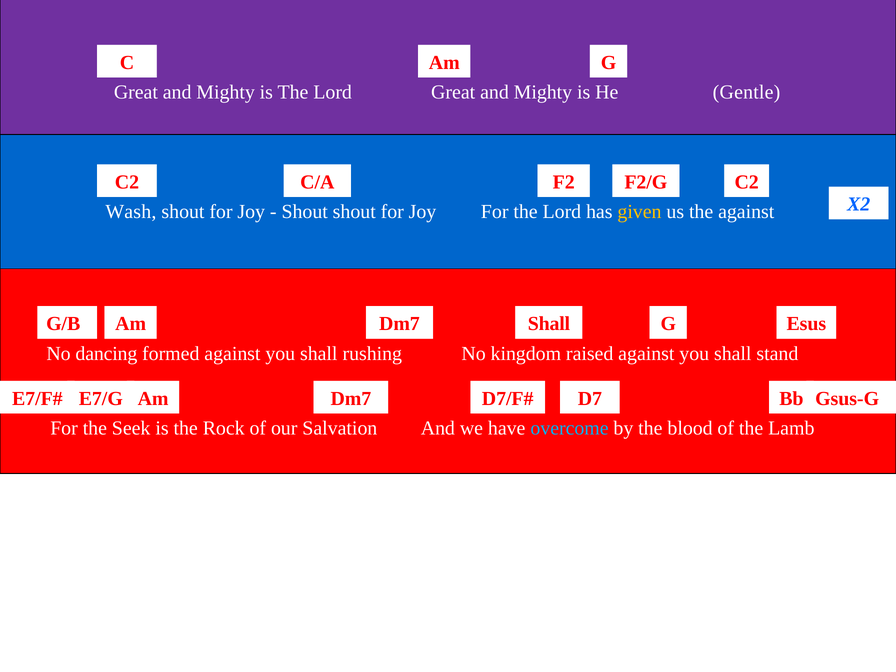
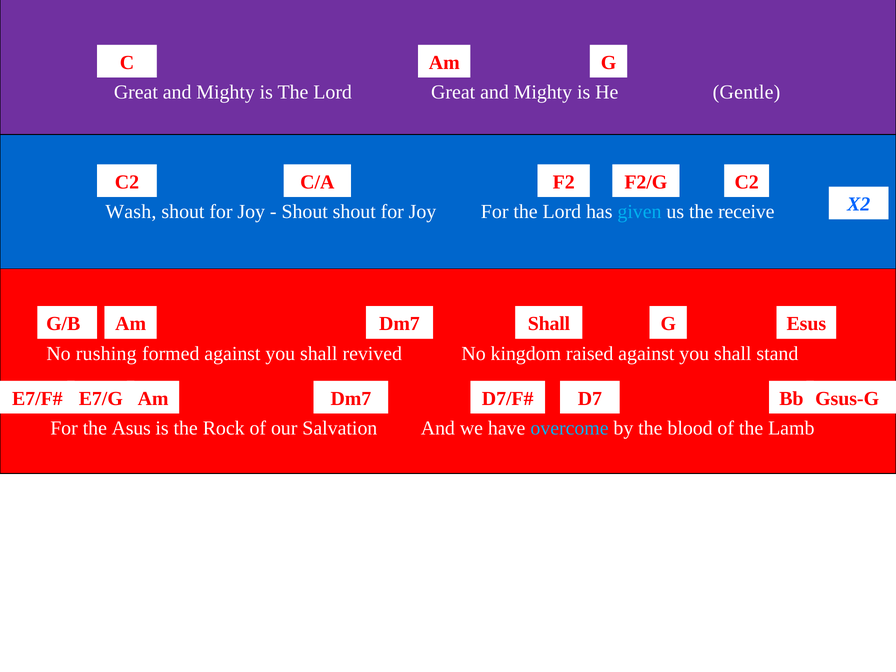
given colour: yellow -> light blue (639, 212)
the against: against -> receive (746, 212)
dancing: dancing -> rushing (106, 354)
rushing: rushing -> revived (372, 354)
Seek: Seek -> Asus (131, 428)
